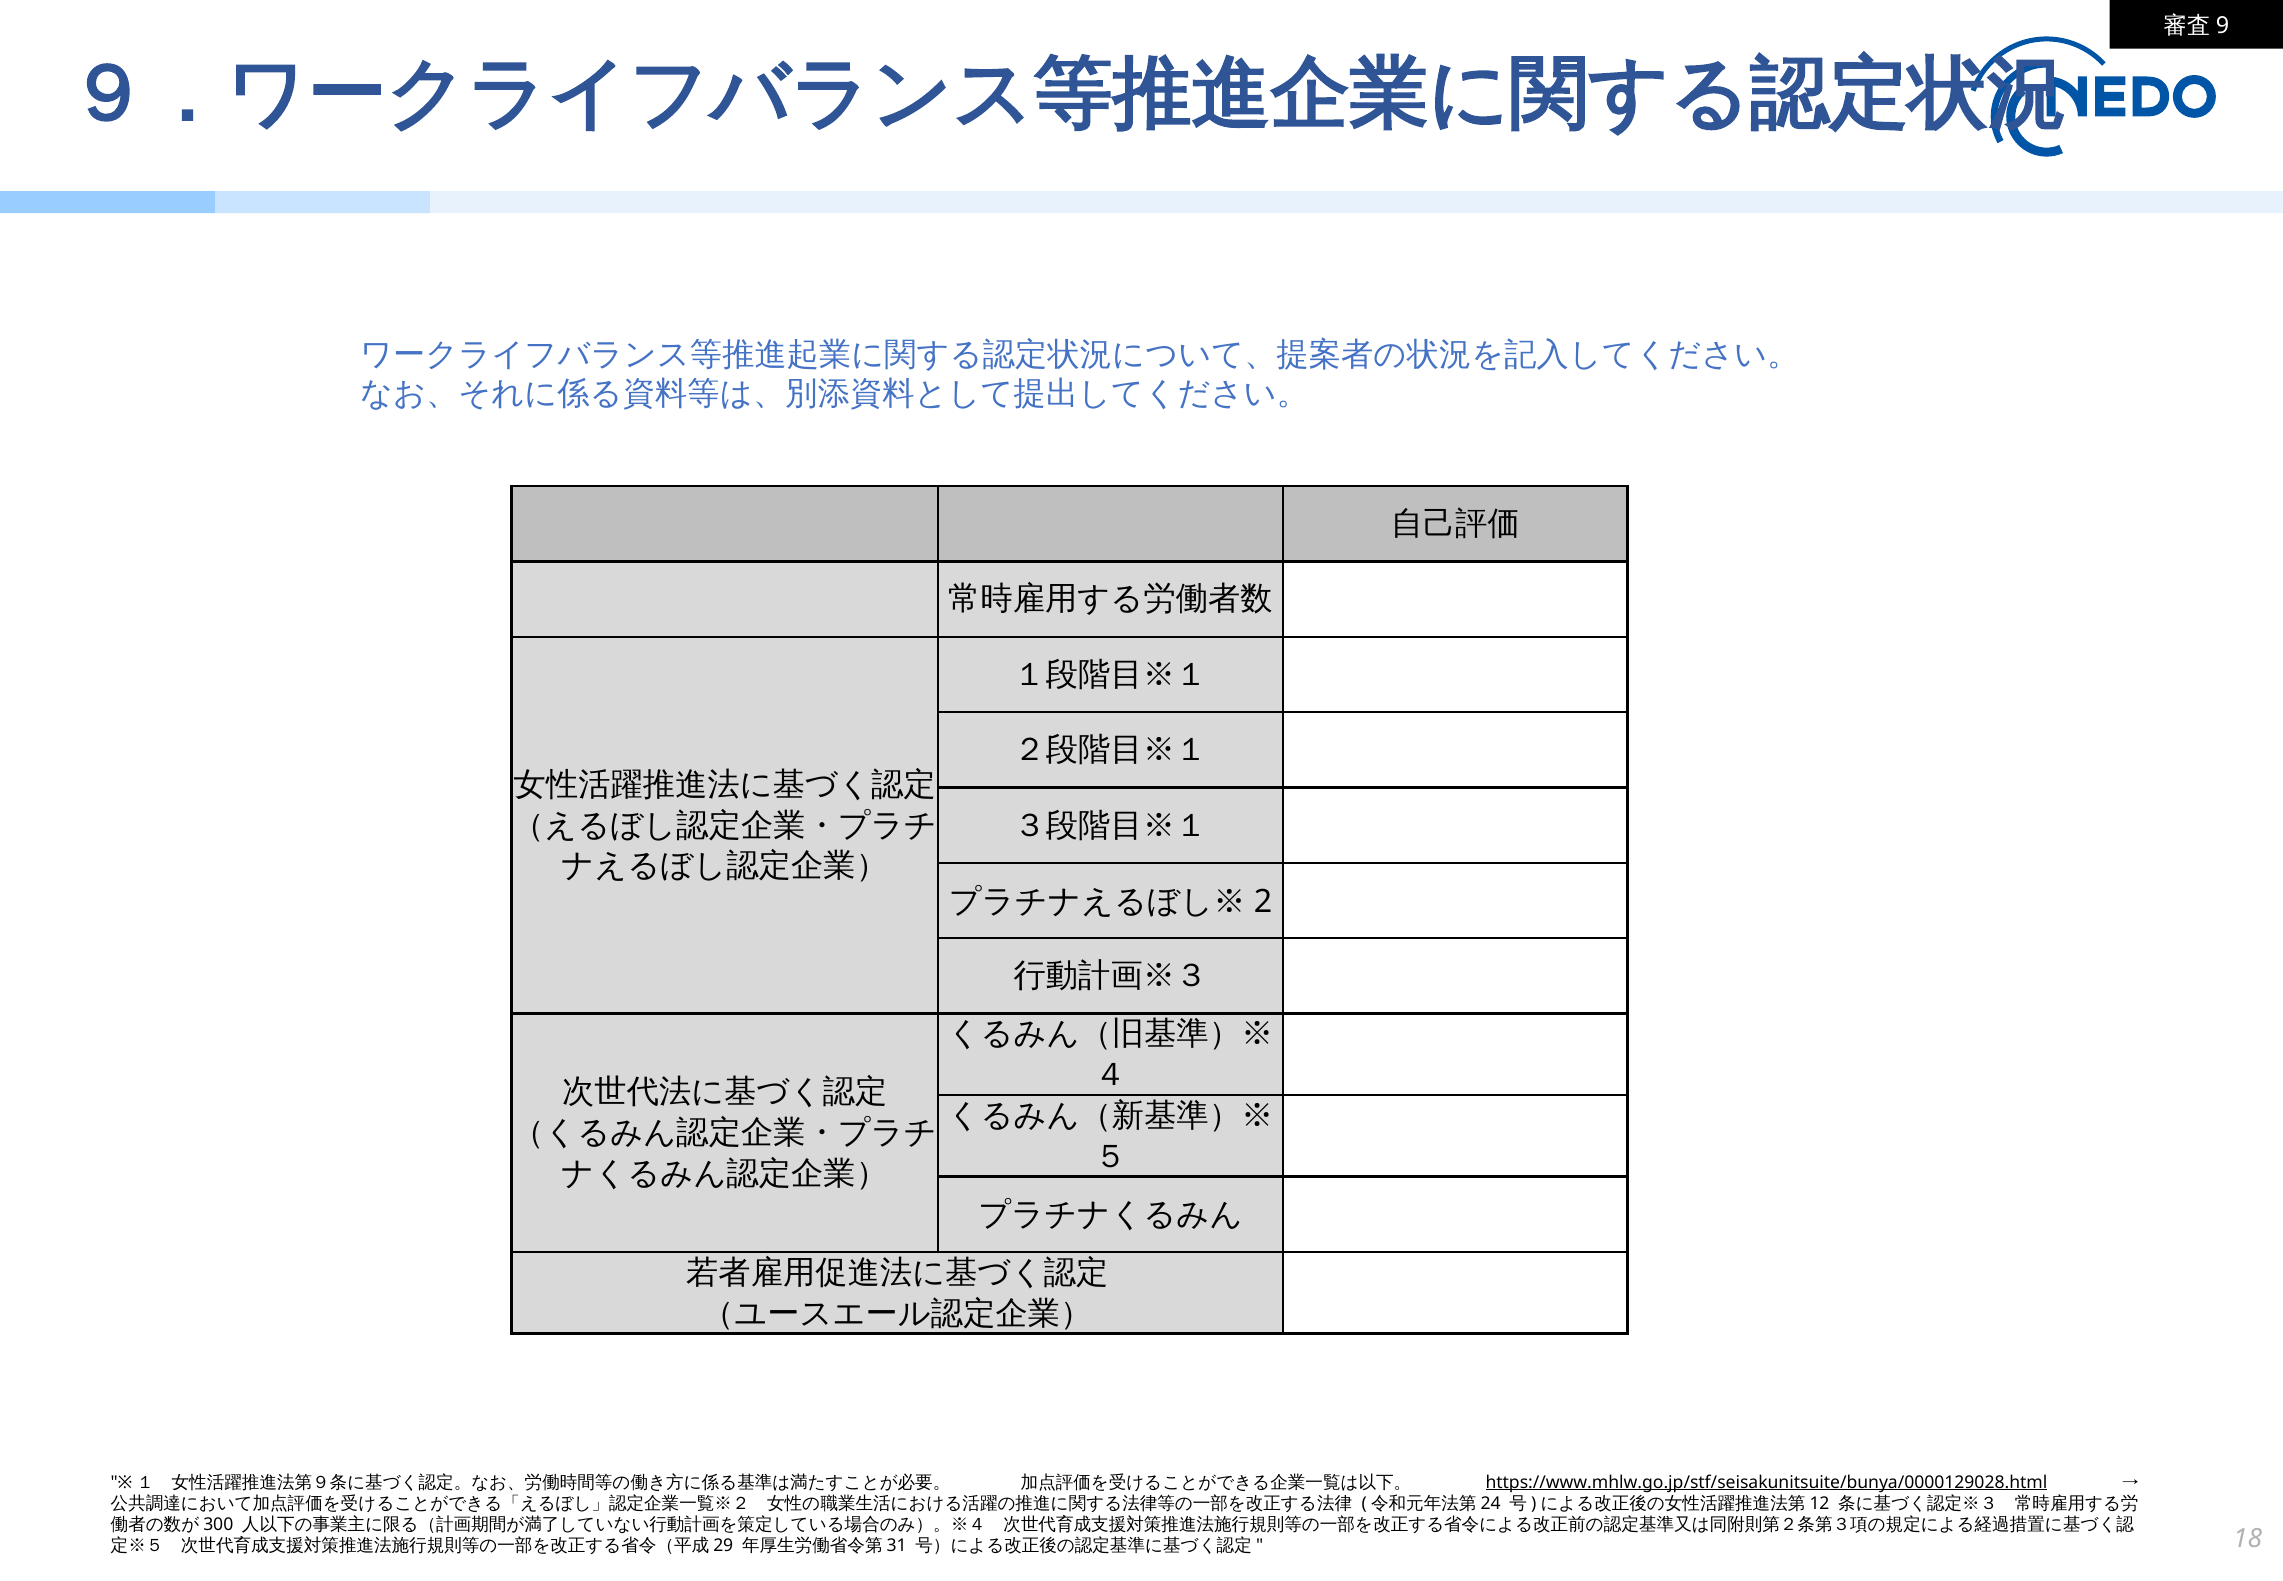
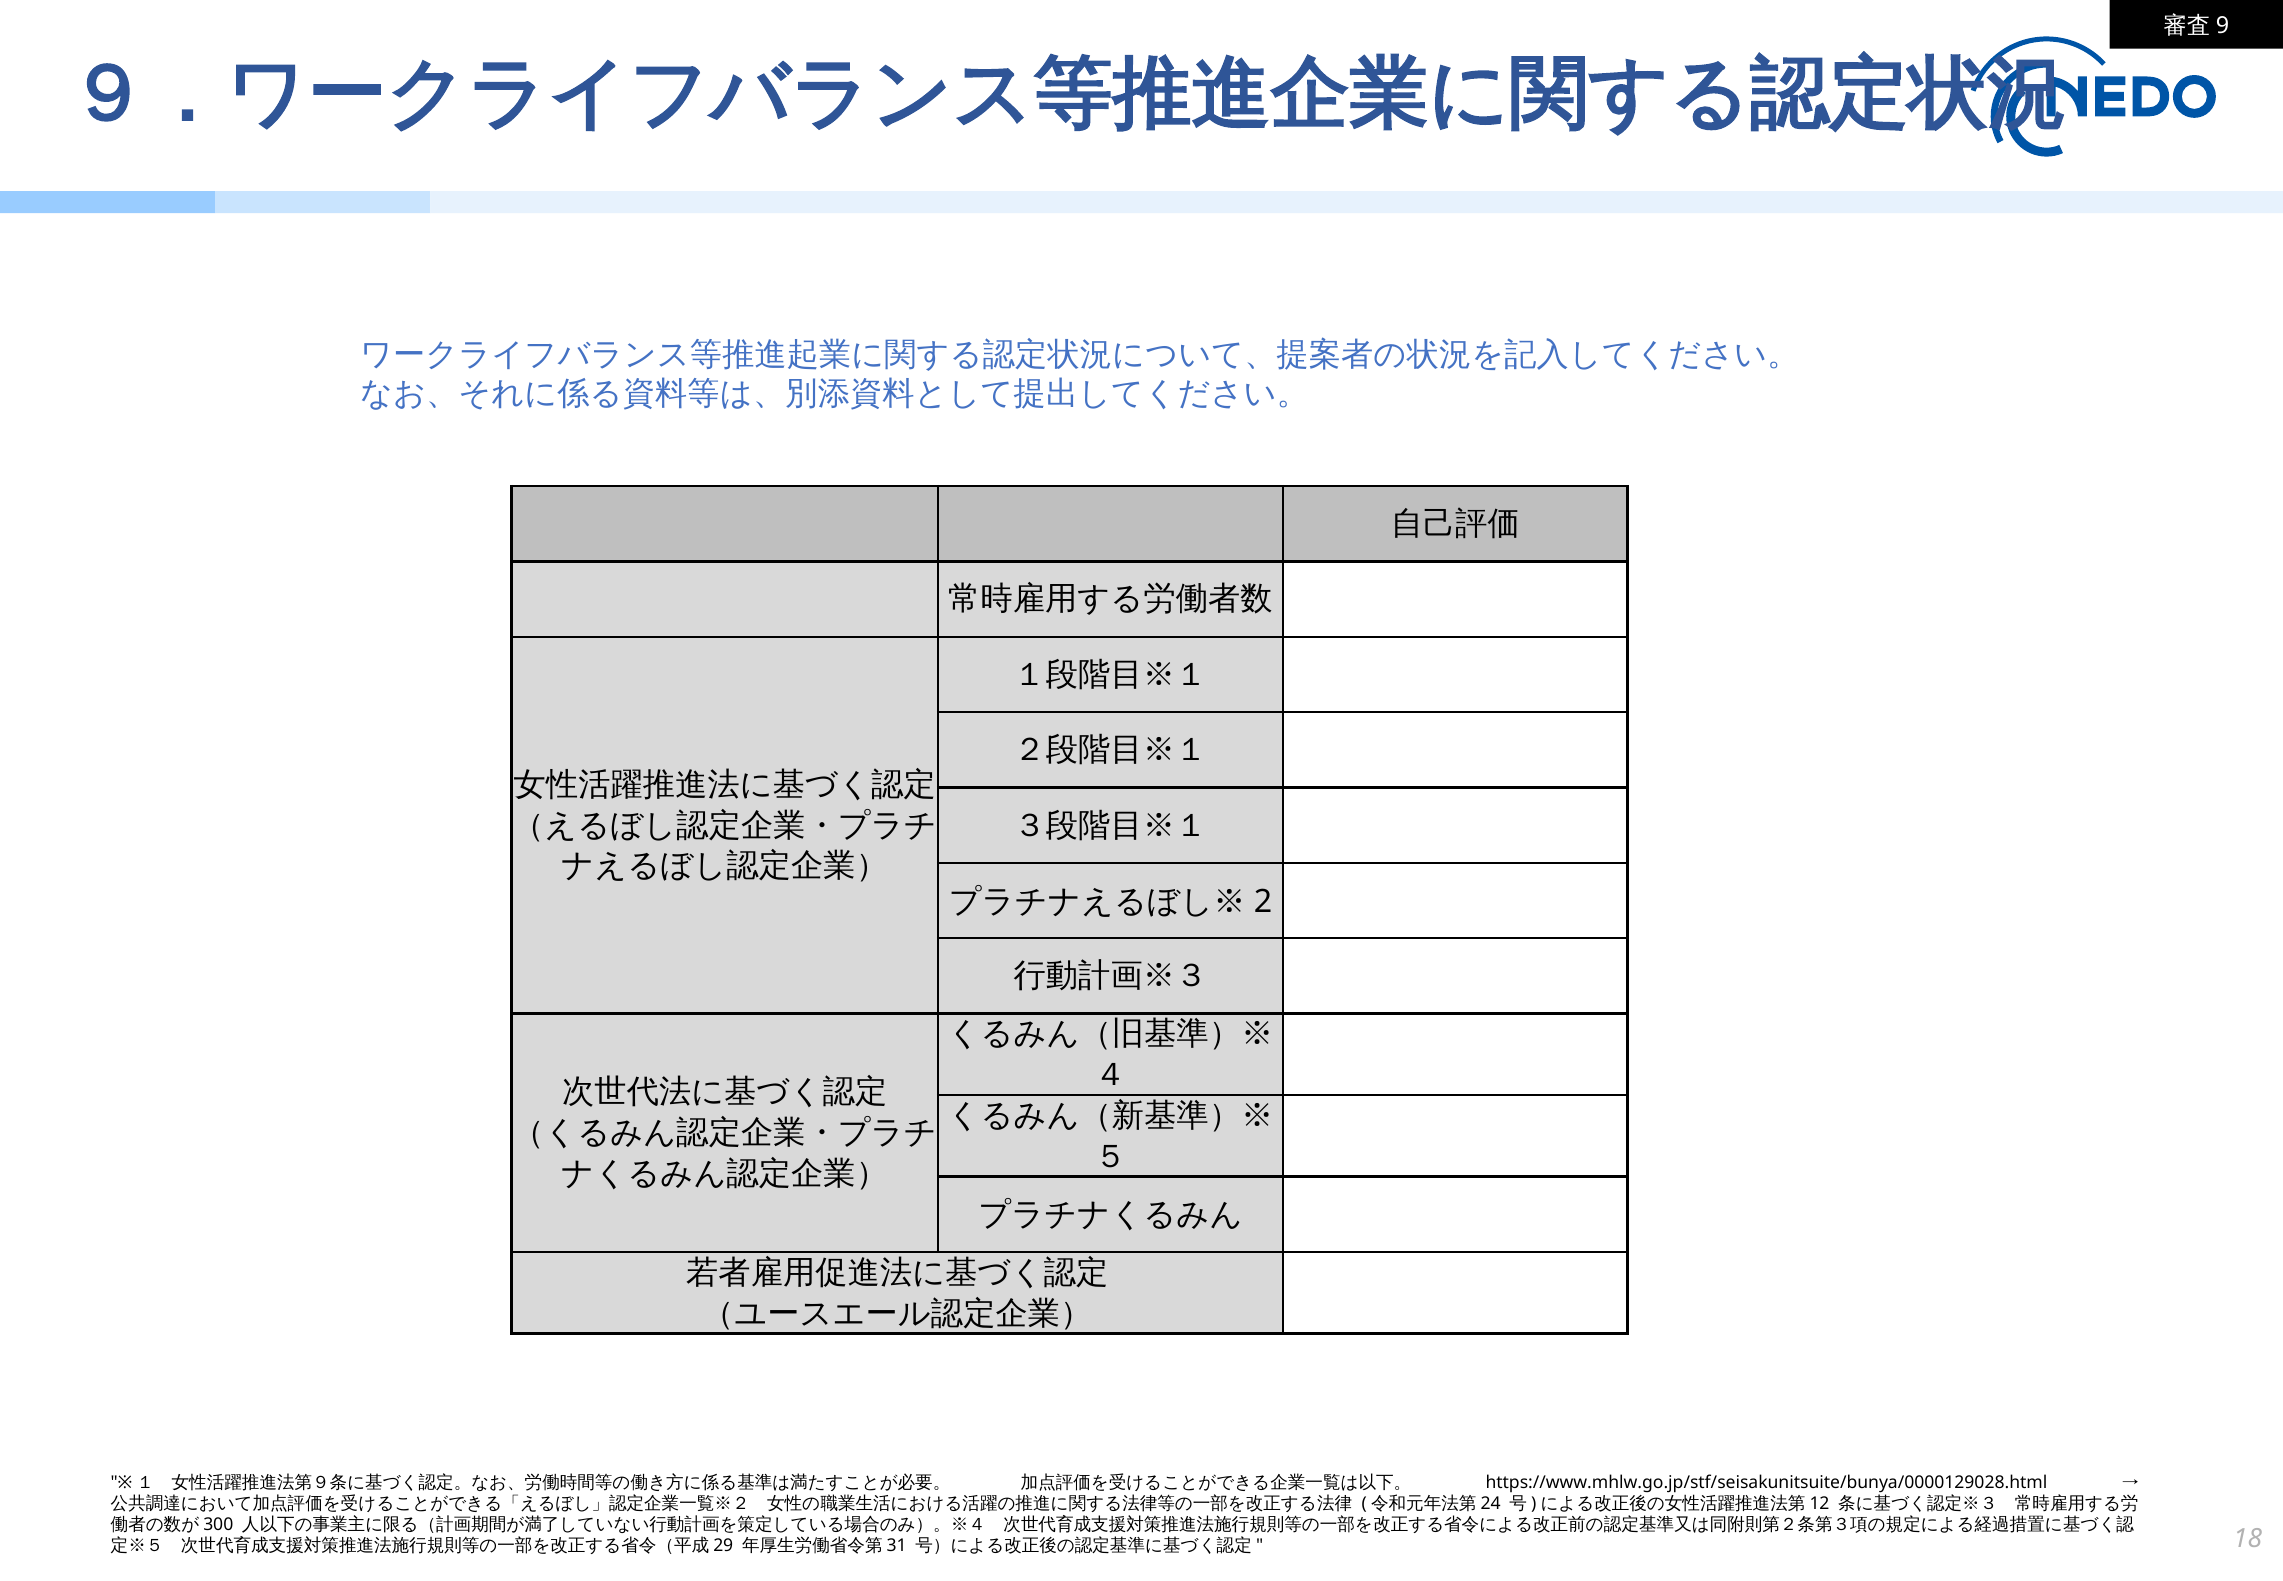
https://www.mhlw.go.jp/stf/seisakunitsuite/bunya/0000129028.html underline: present -> none (1766, 1482)
